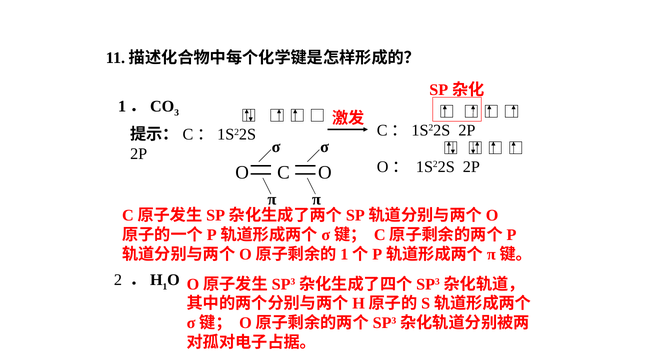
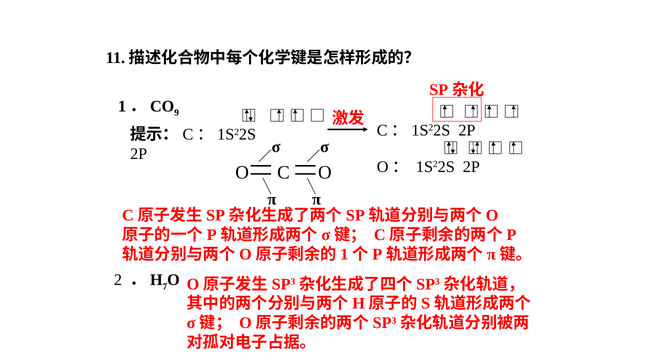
3: 3 -> 9 (177, 113)
1: 1 -> 7 (165, 286)
